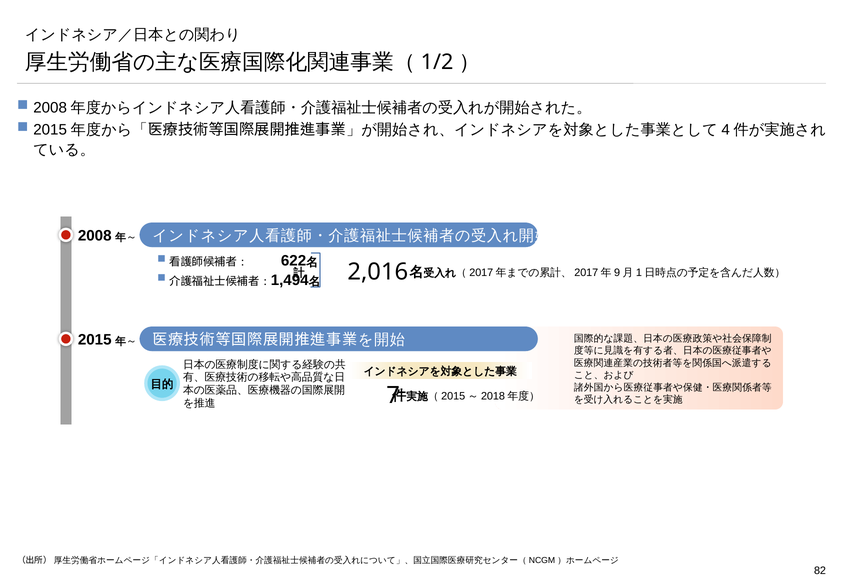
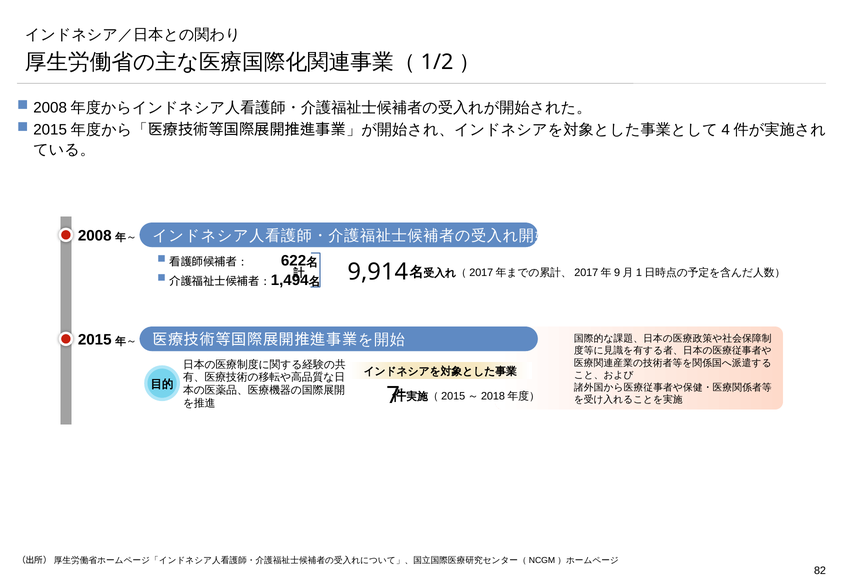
2,016: 2,016 -> 9,914 (378, 272)
